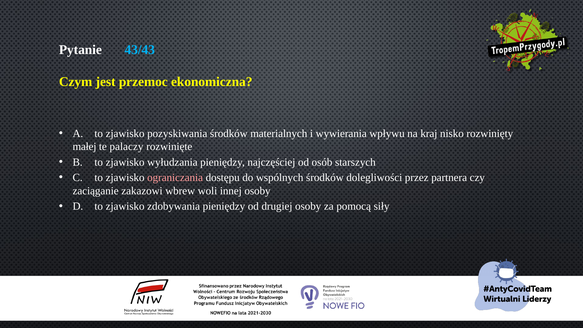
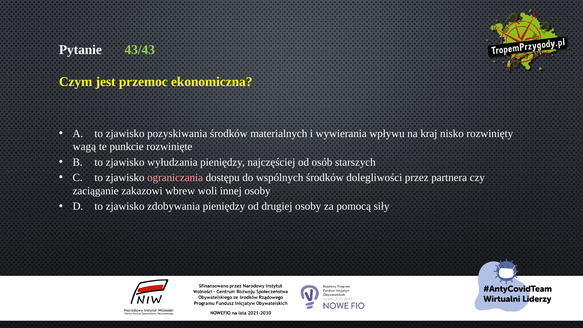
43/43 colour: light blue -> light green (140, 50)
małej: małej -> wagą (84, 147)
palaczy: palaczy -> punkcie (127, 147)
